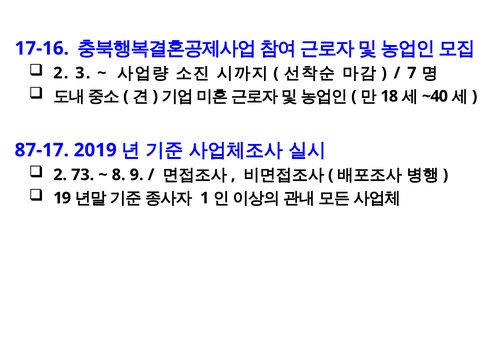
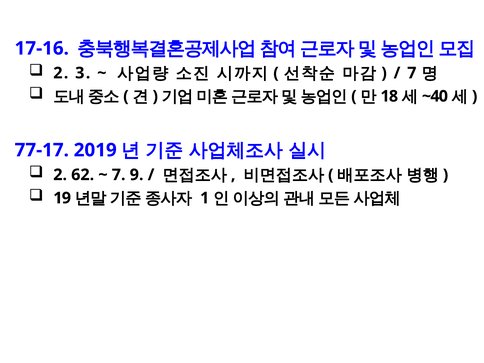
87-17: 87-17 -> 77-17 (42, 150)
73: 73 -> 62 (83, 175)
8: 8 -> 7 (119, 175)
